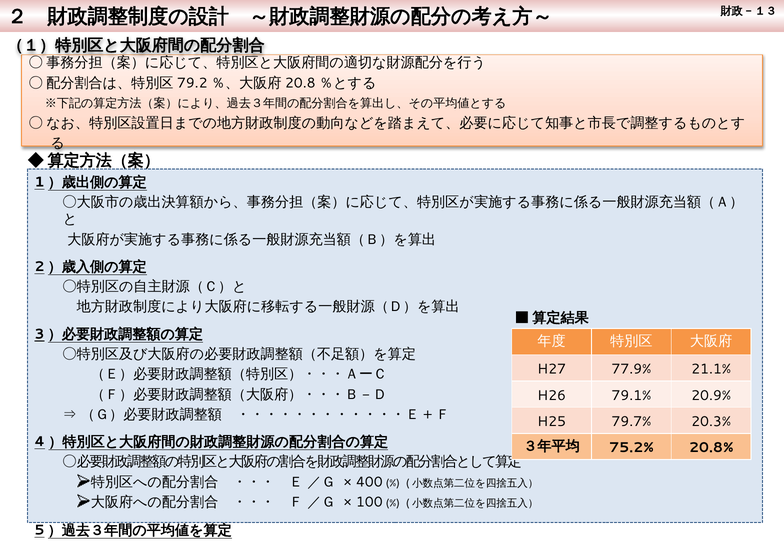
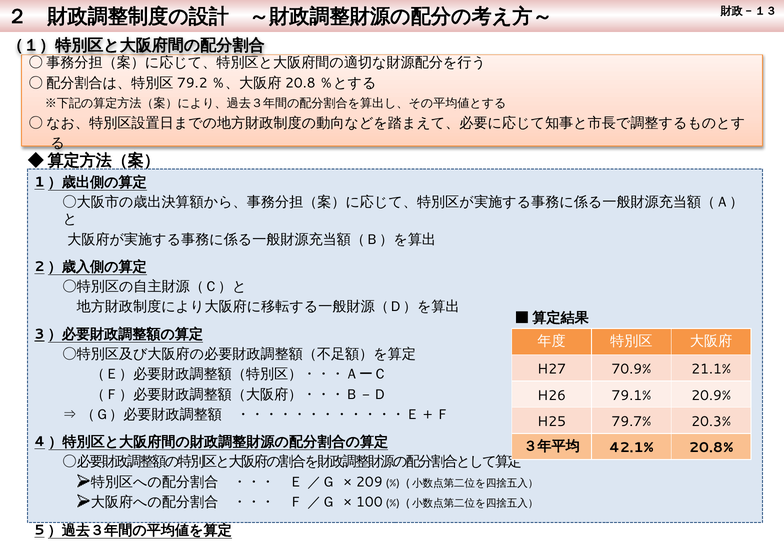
77.9%: 77.9% -> 70.9% (631, 369)
75.2%: 75.2% -> 42.1% (631, 448)
400: 400 -> 209 (369, 482)
